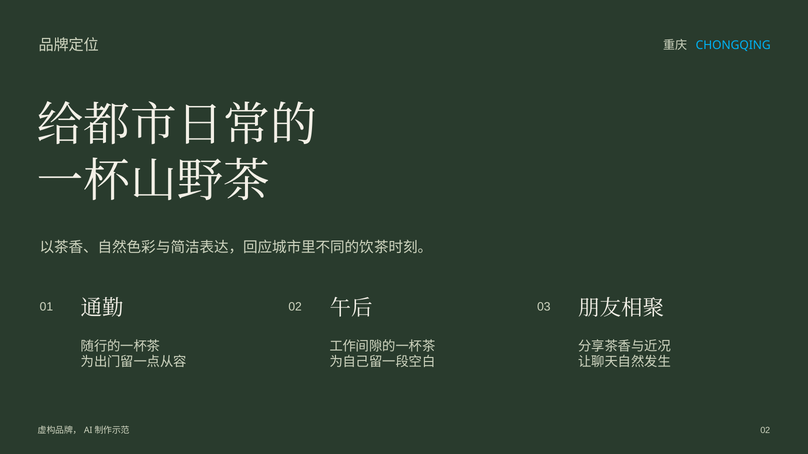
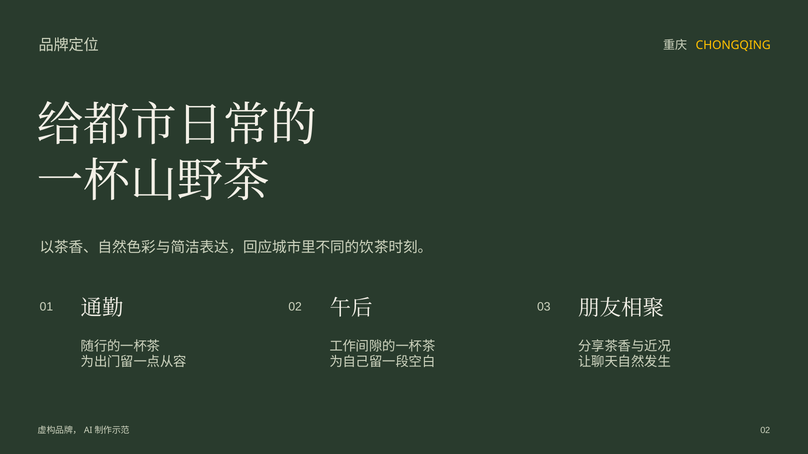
CHONGQING colour: light blue -> yellow (733, 45)
